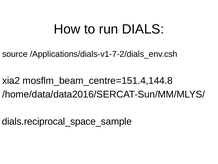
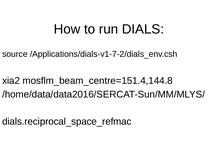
dials.reciprocal_space_sample: dials.reciprocal_space_sample -> dials.reciprocal_space_refmac (67, 121)
